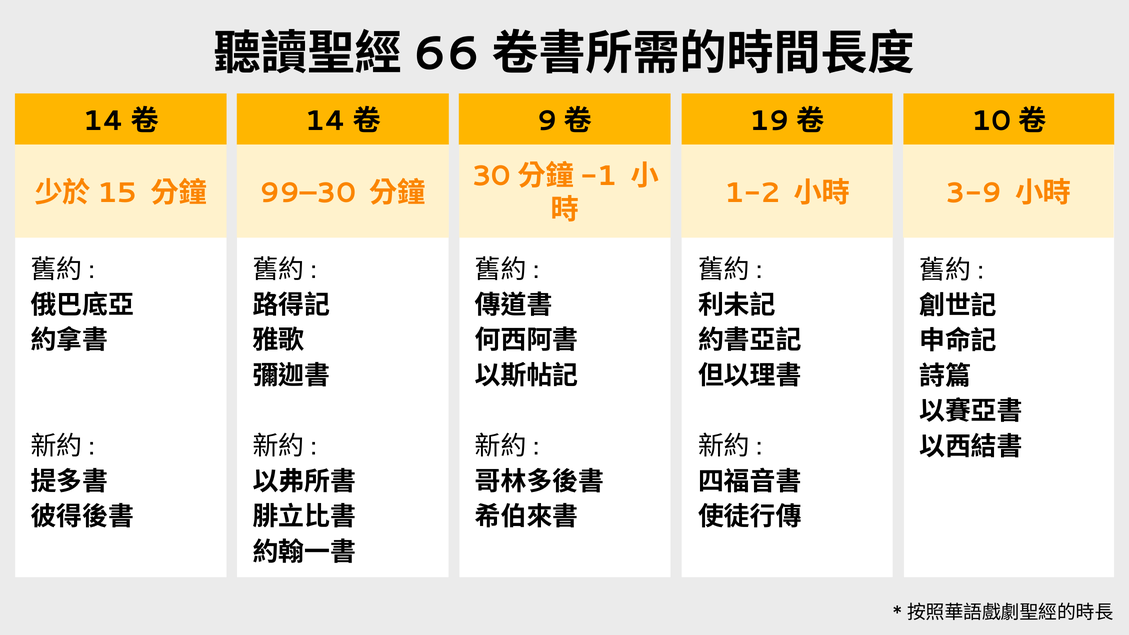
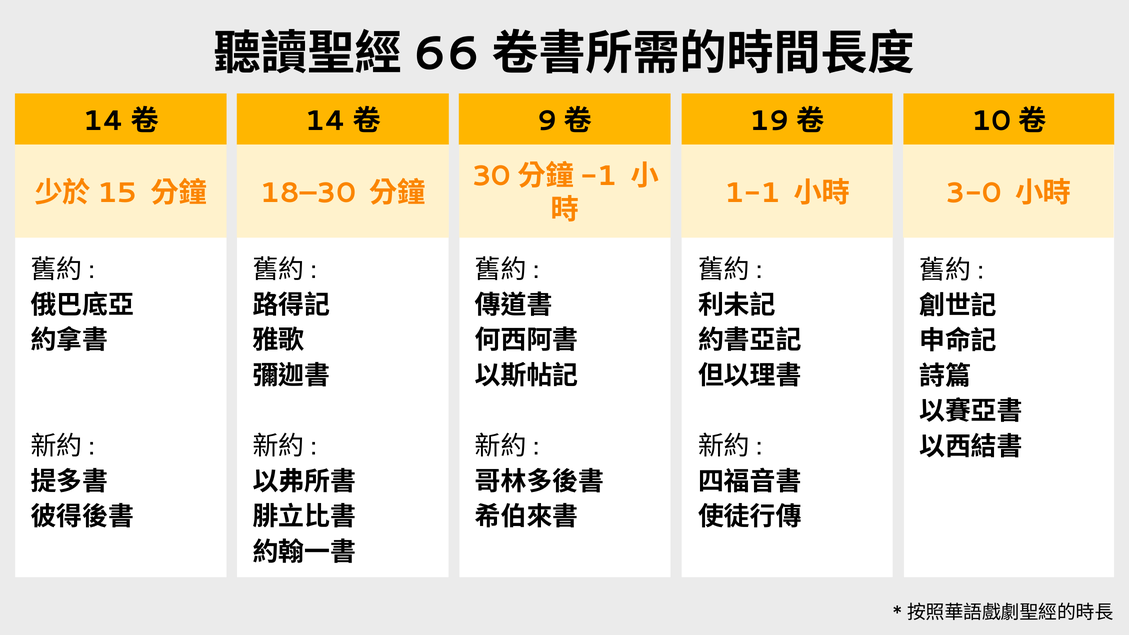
99–30: 99–30 -> 18–30 (308, 193)
1-2: 1-2 -> 1-1 (752, 193)
3-9: 3-9 -> 3-0 (974, 193)
